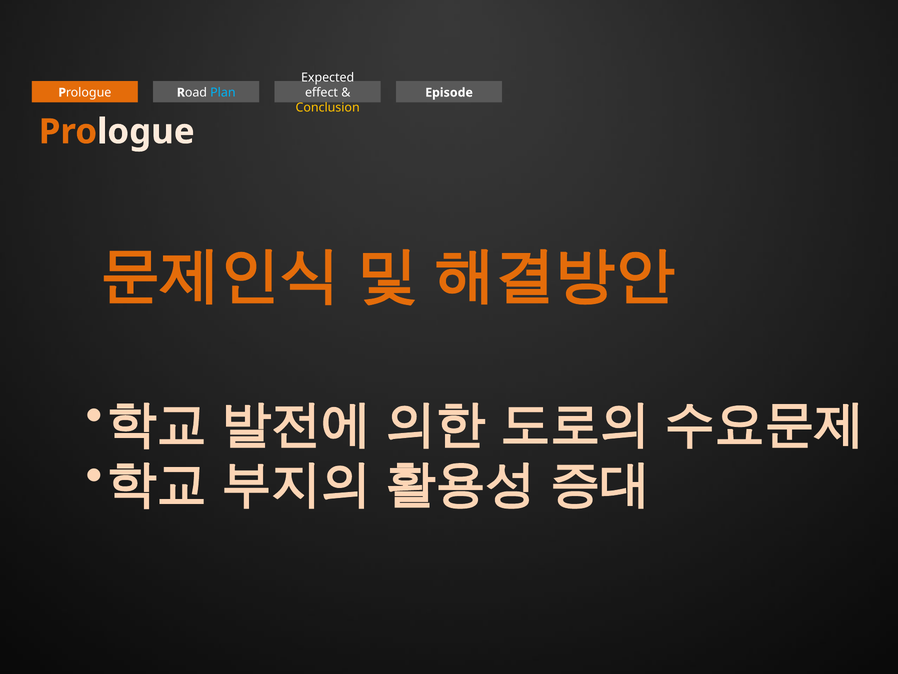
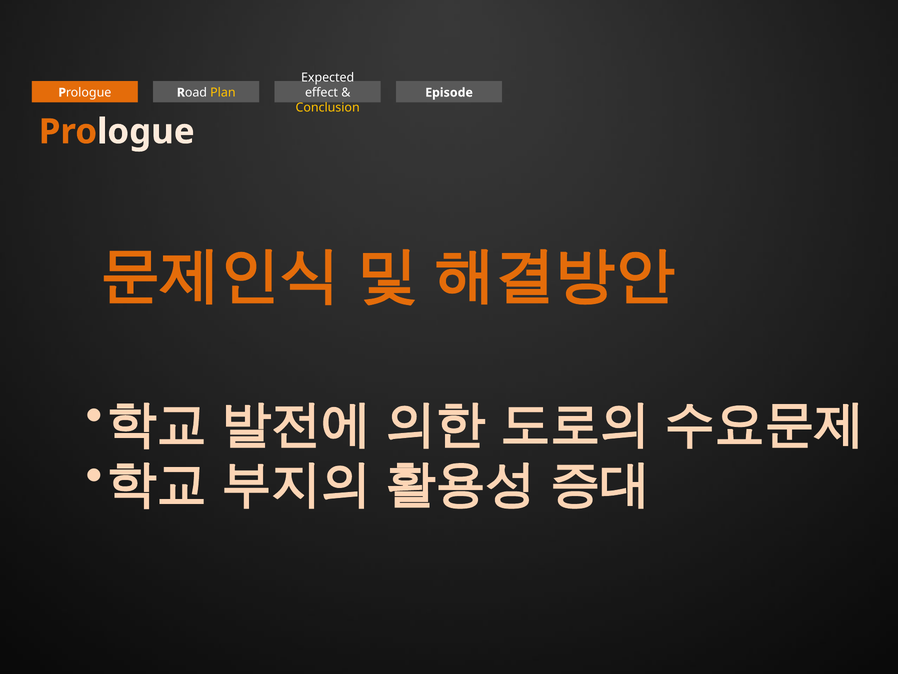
Plan colour: light blue -> yellow (223, 93)
